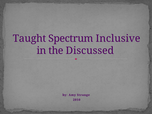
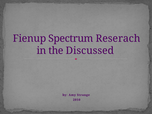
Taught: Taught -> Fienup (29, 38)
Inclusive: Inclusive -> Reserach (118, 38)
